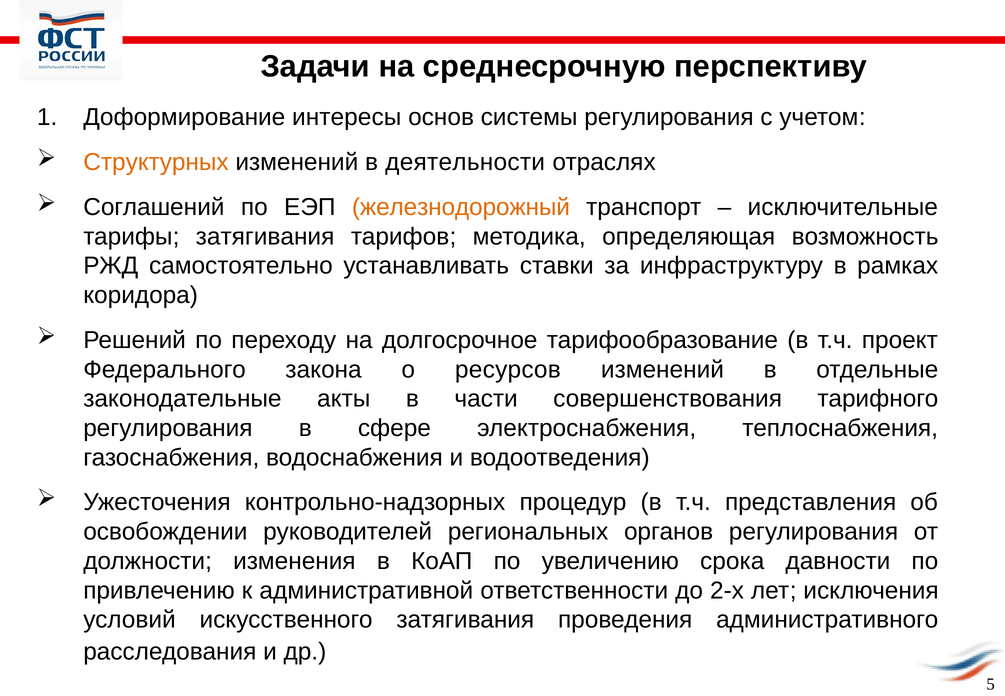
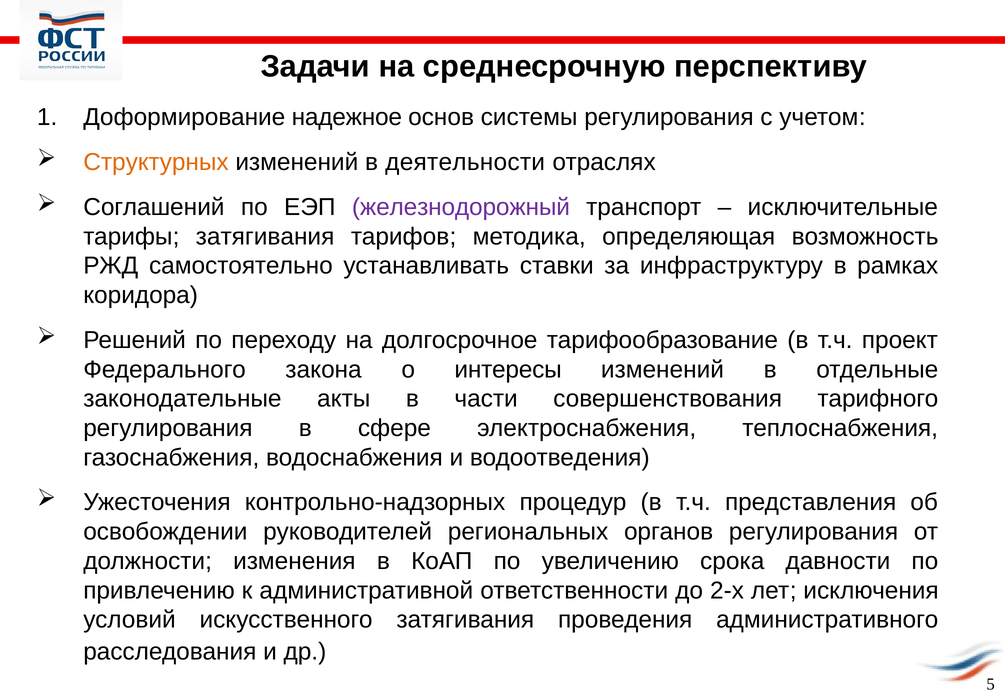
интересы: интересы -> надежное (347, 117)
железнодорожный colour: orange -> purple (461, 207)
ресурсов: ресурсов -> интересы (508, 369)
